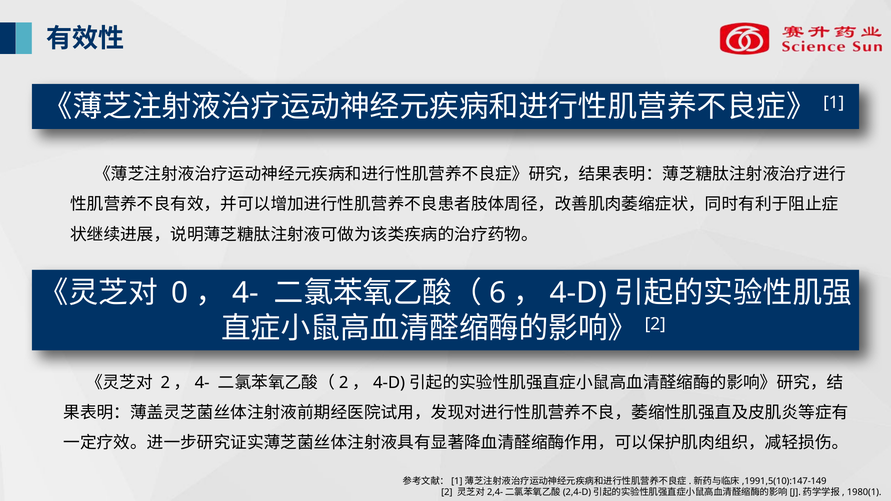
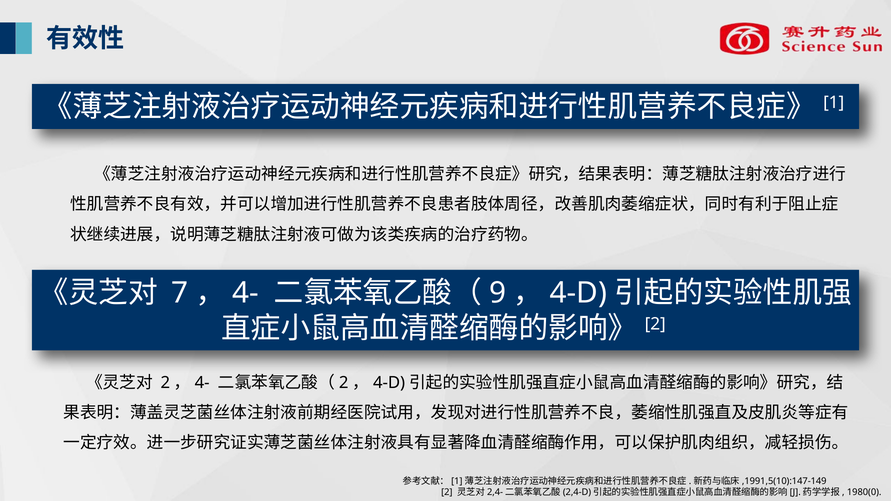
0: 0 -> 7 (180, 293)
6: 6 -> 9 (498, 293)
1980(1: 1980(1 -> 1980(0 (864, 493)
